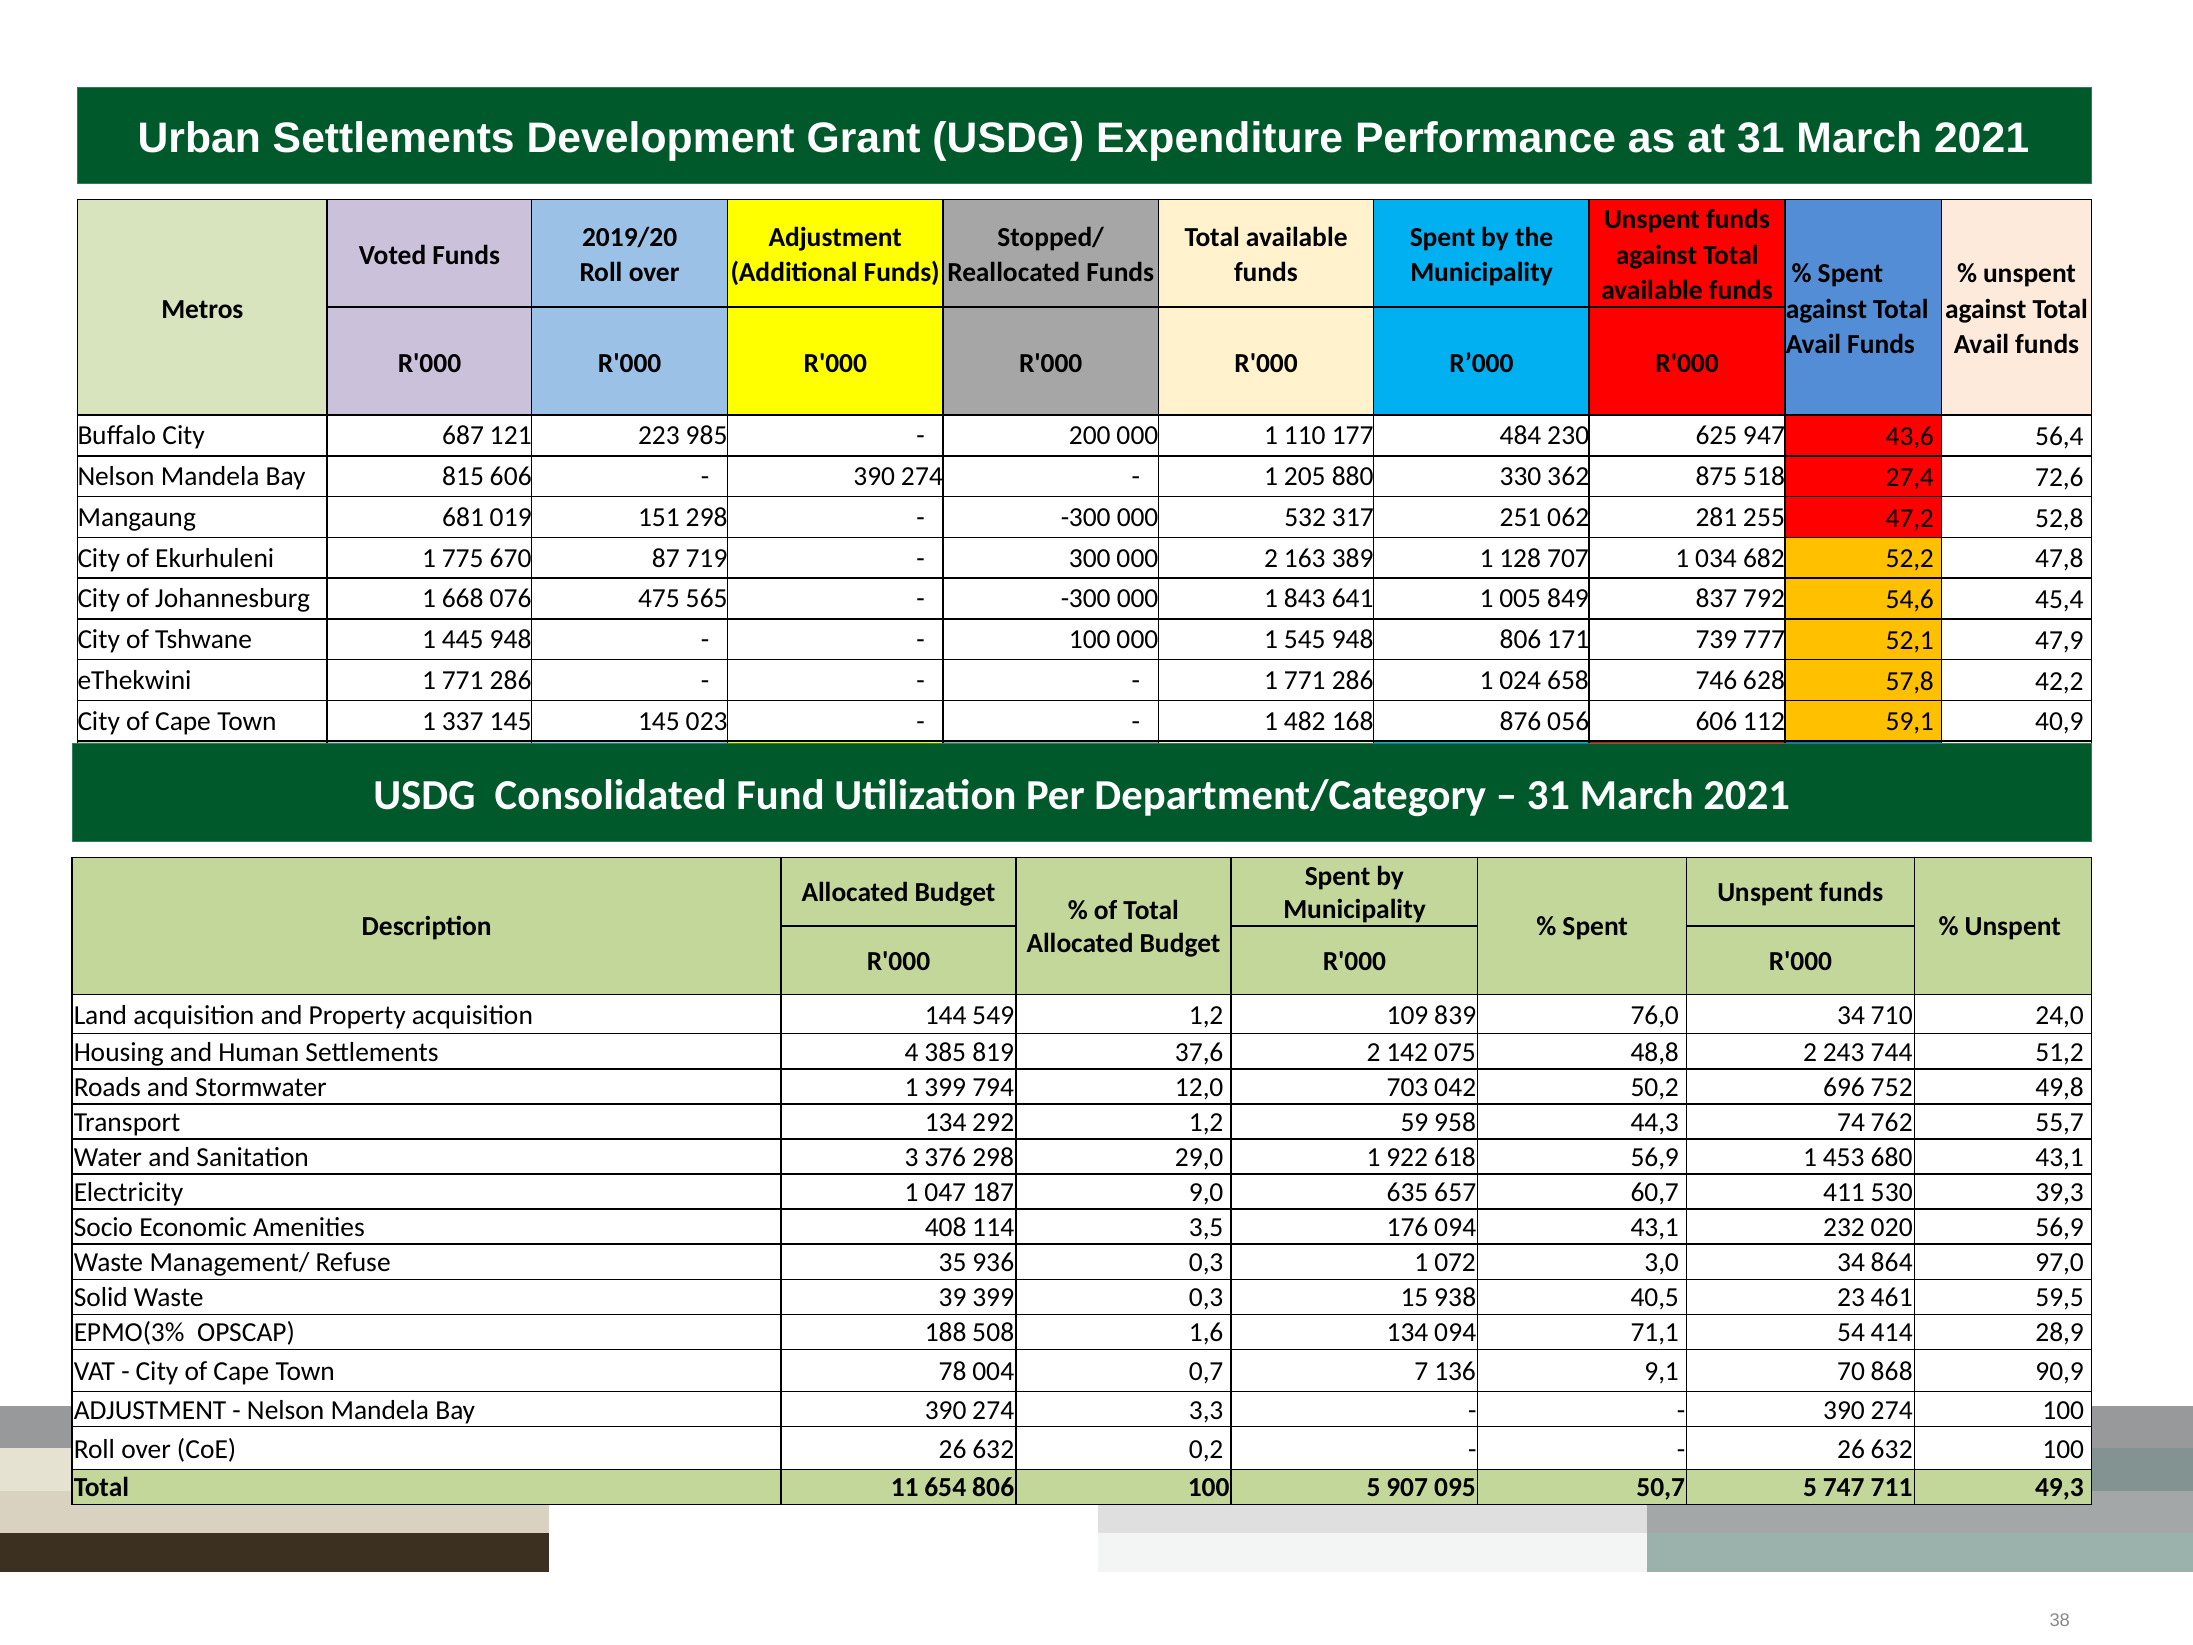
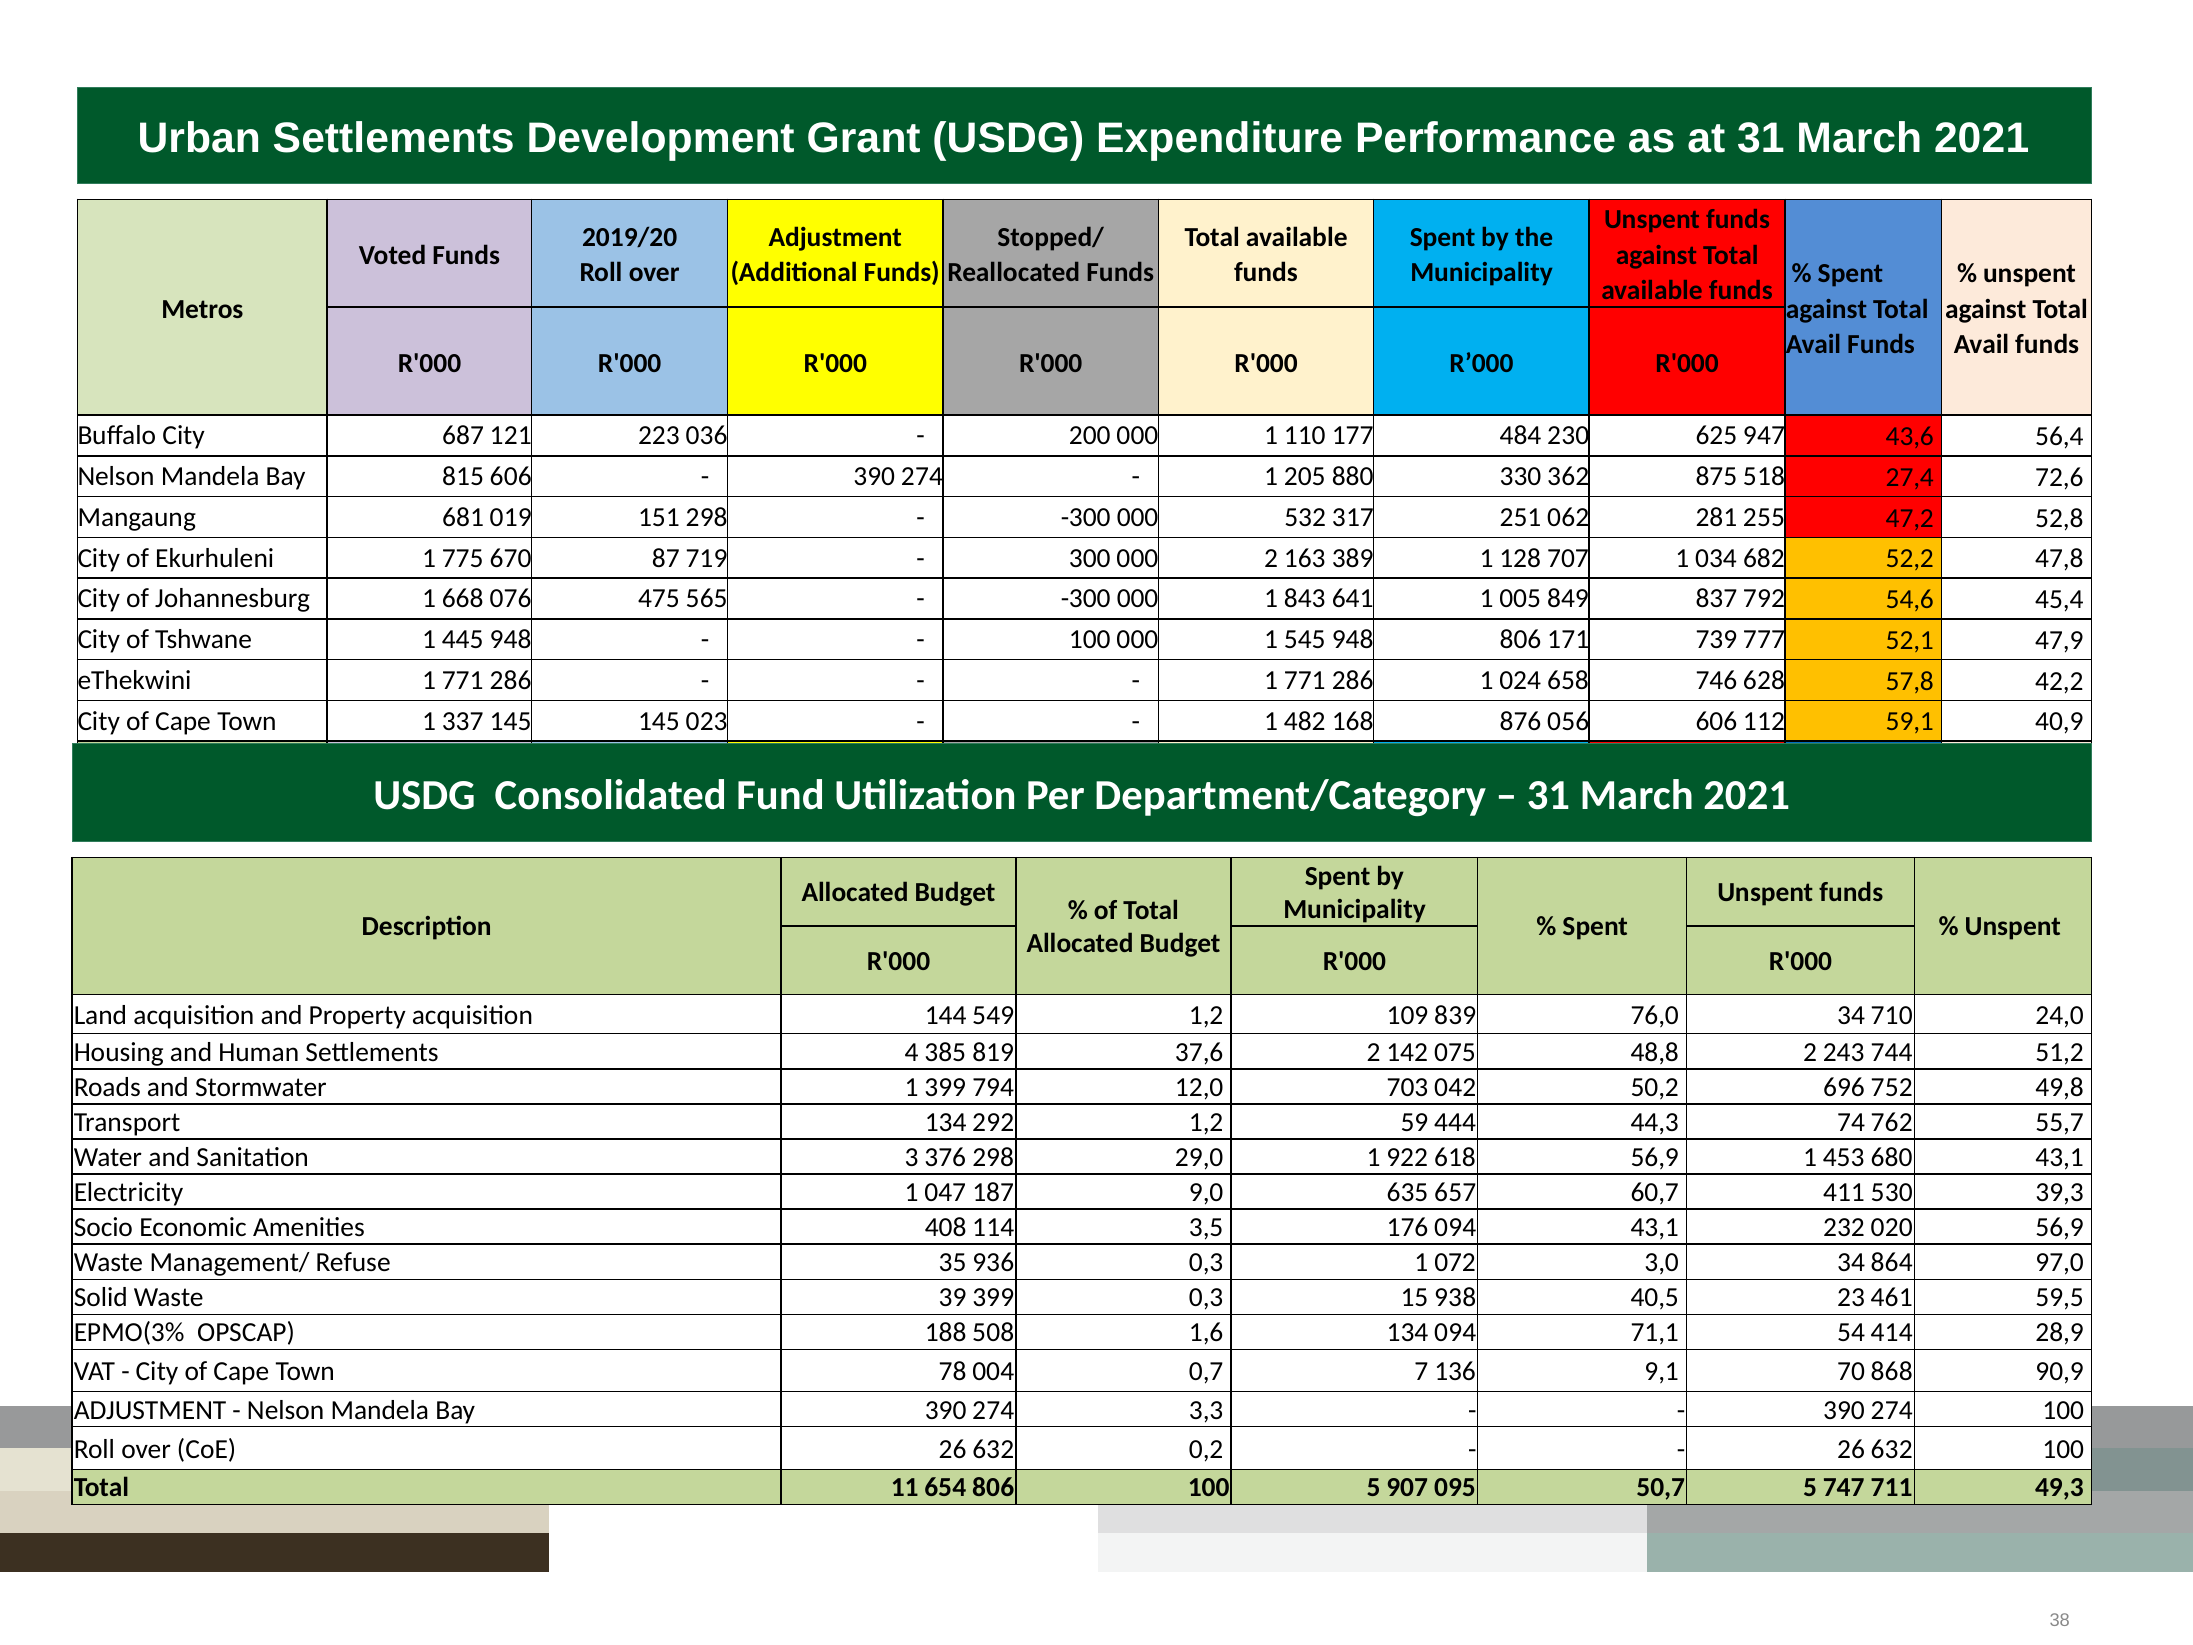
985: 985 -> 036 (706, 436)
958: 958 -> 444 (1455, 1122)
